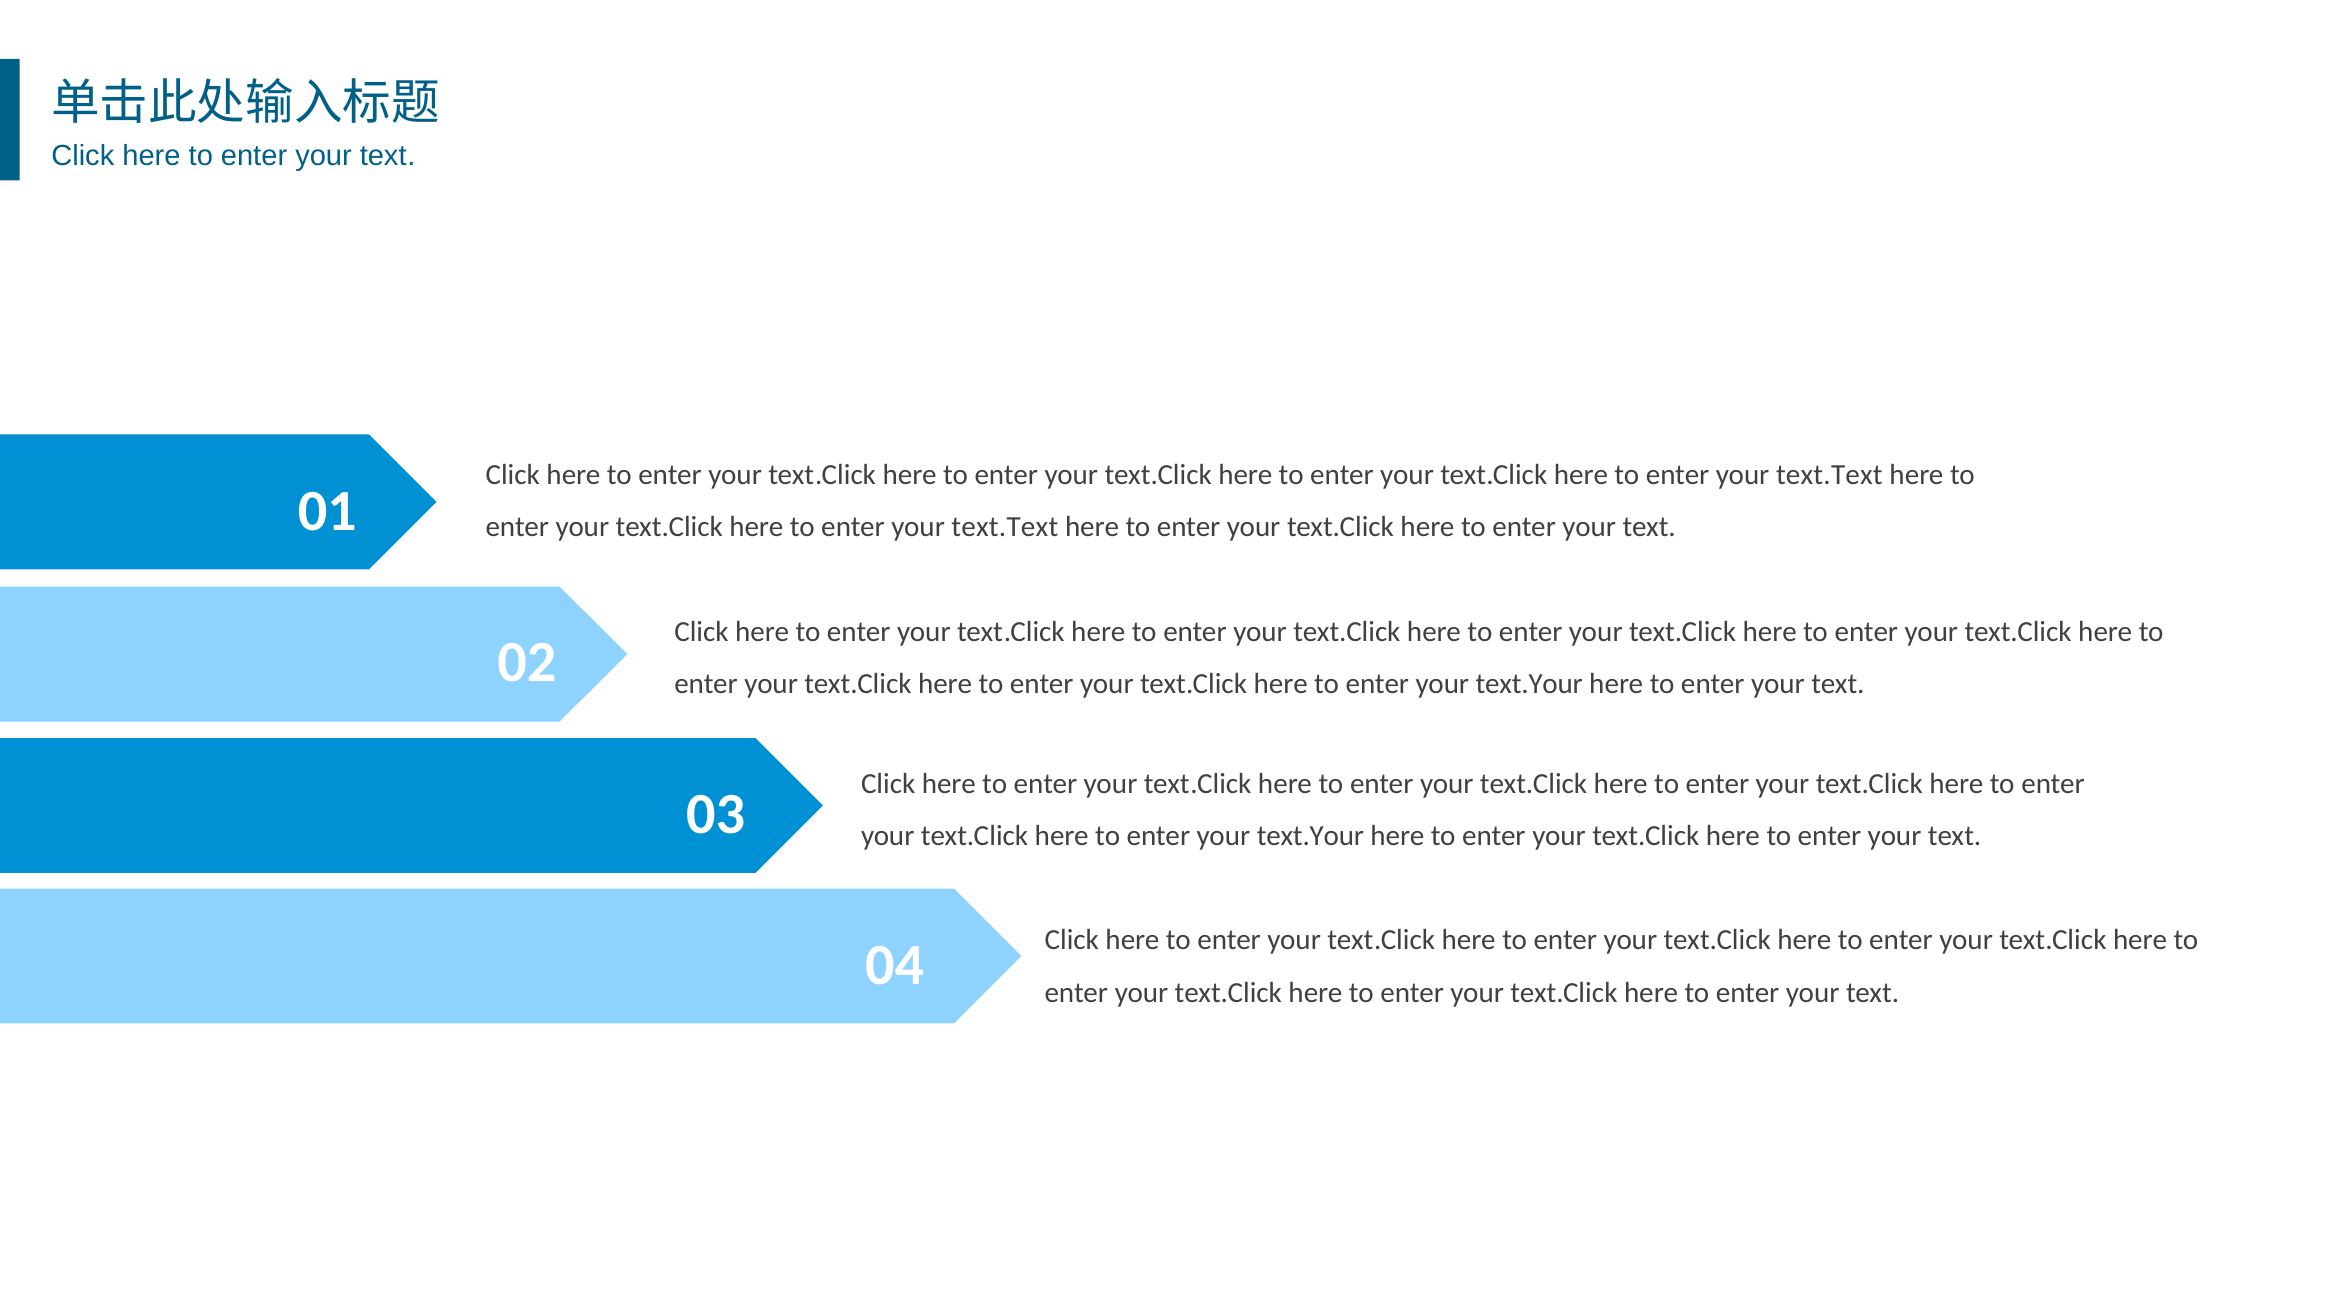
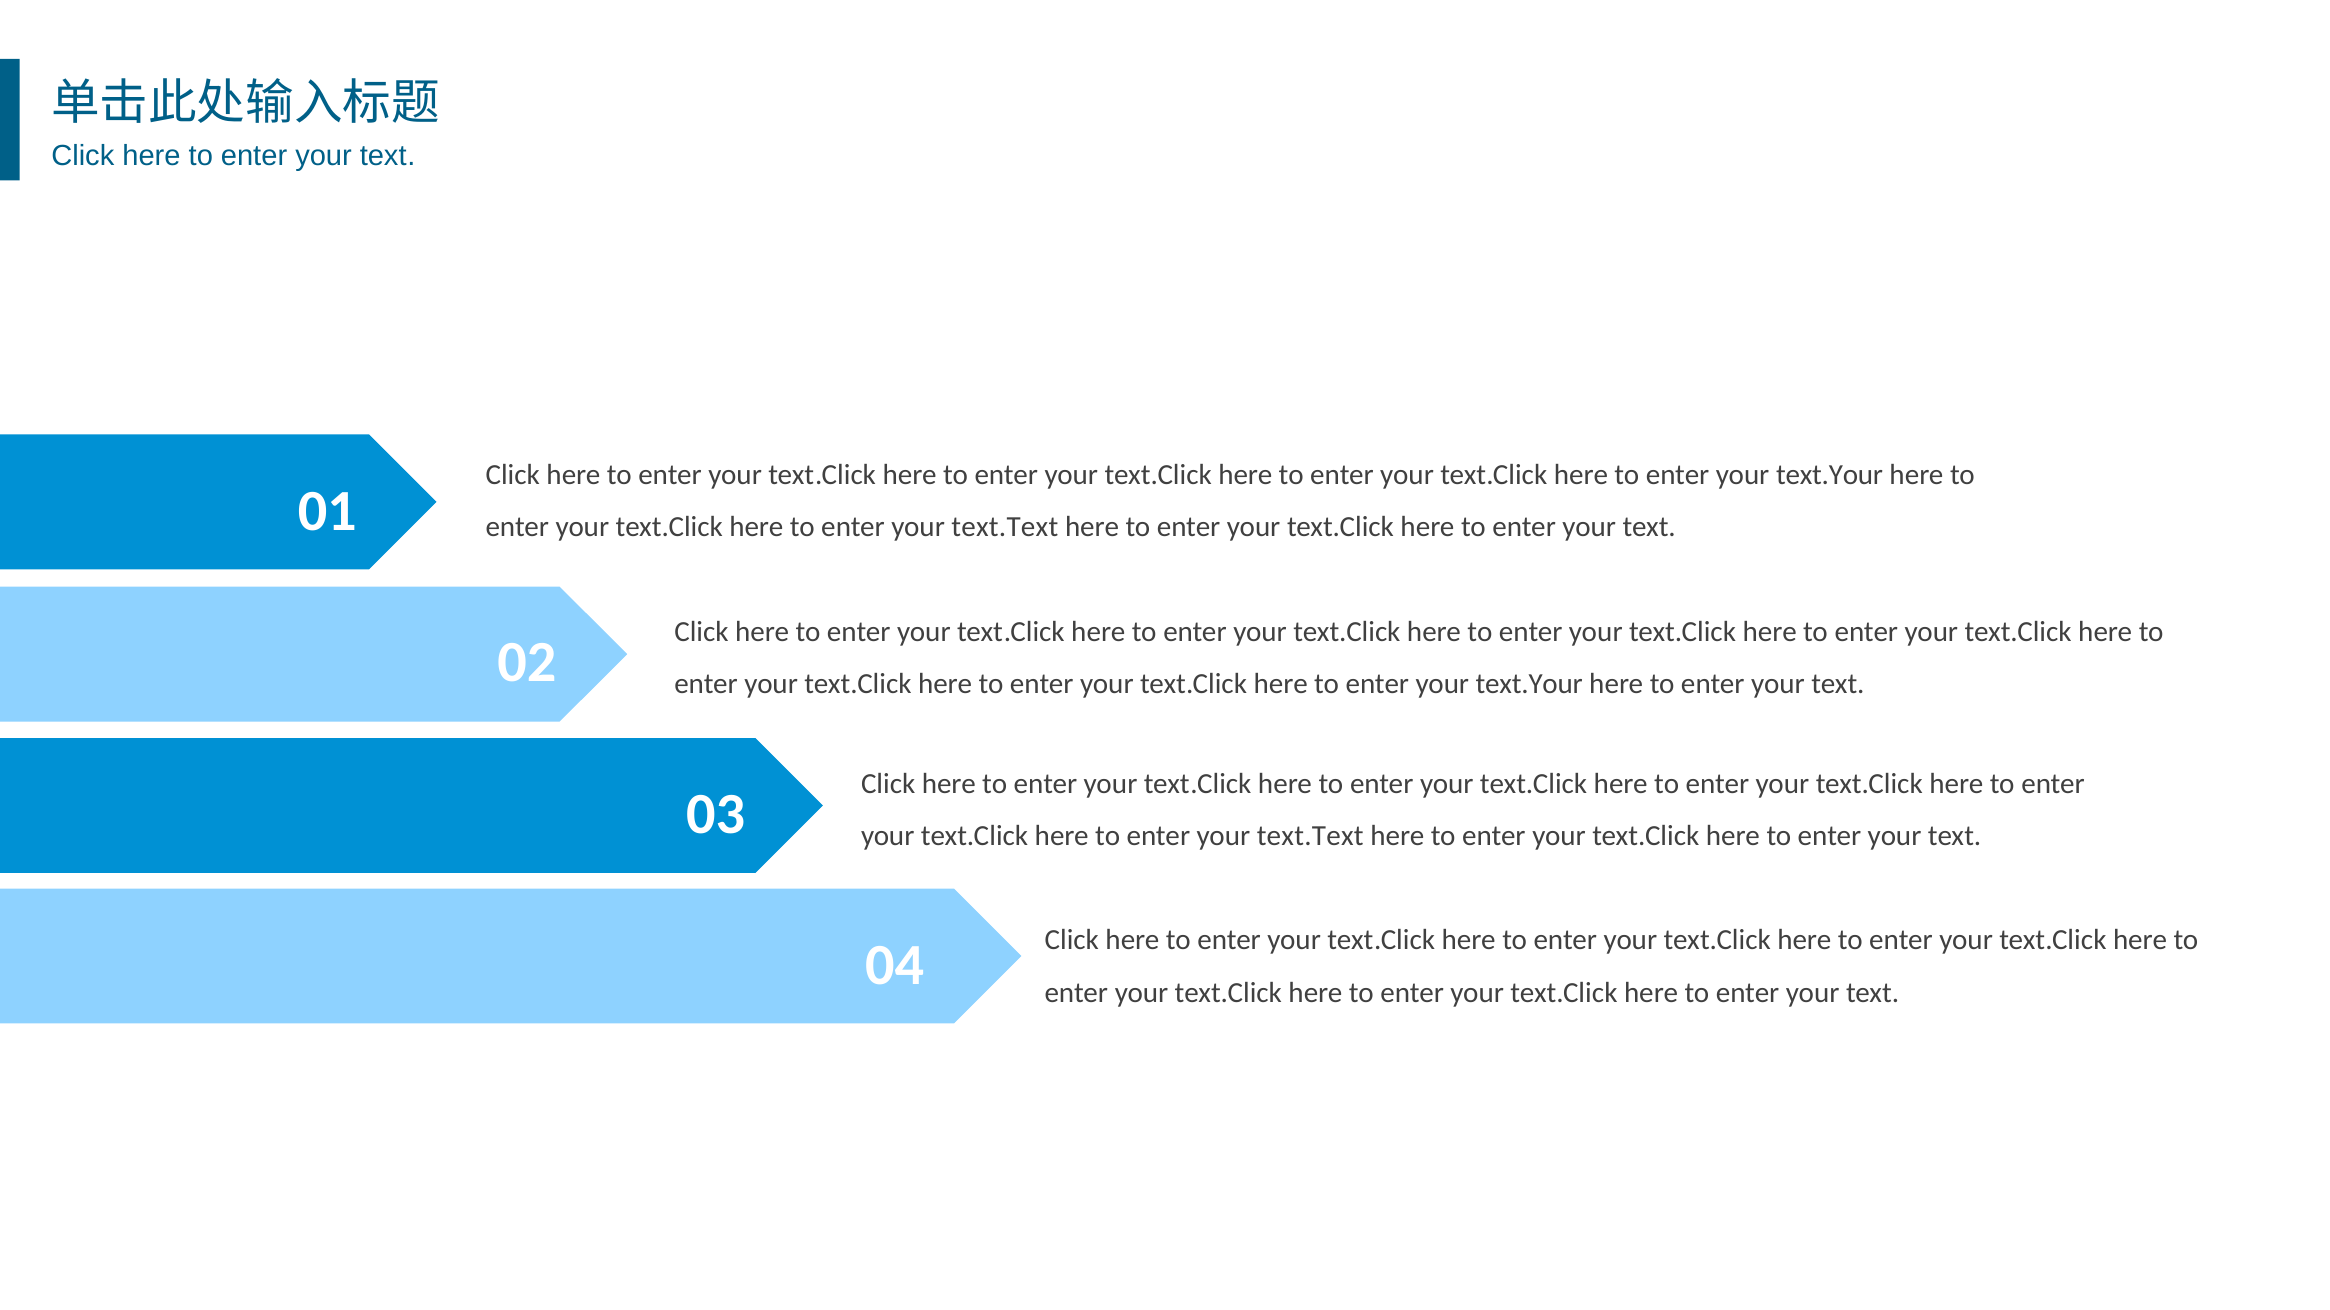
text.Text: text.Text -> text.Your (1830, 475)
text.Your: text.Your -> text.Text (1310, 836)
